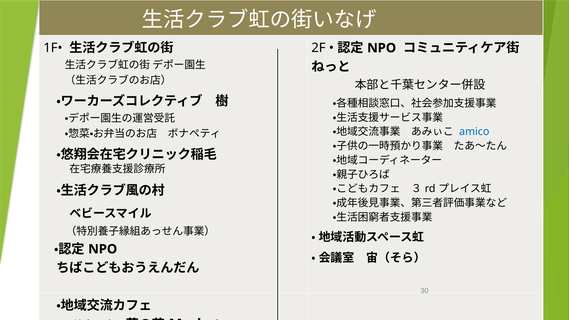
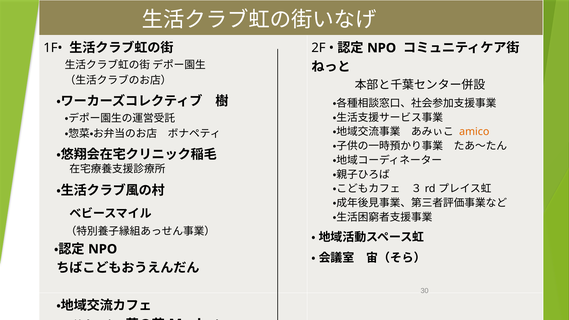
amico colour: blue -> orange (474, 132)
